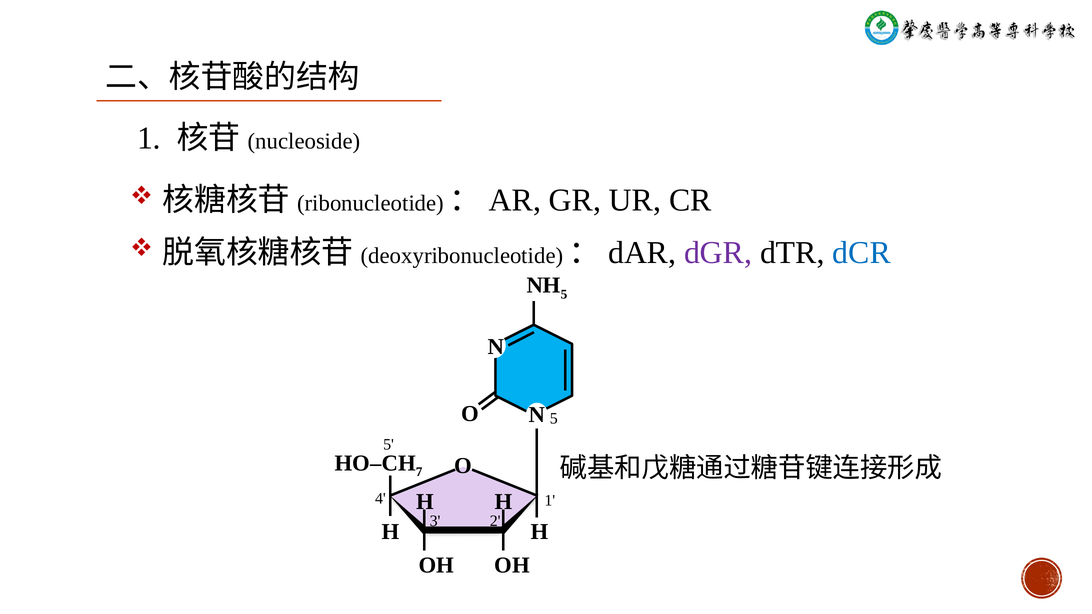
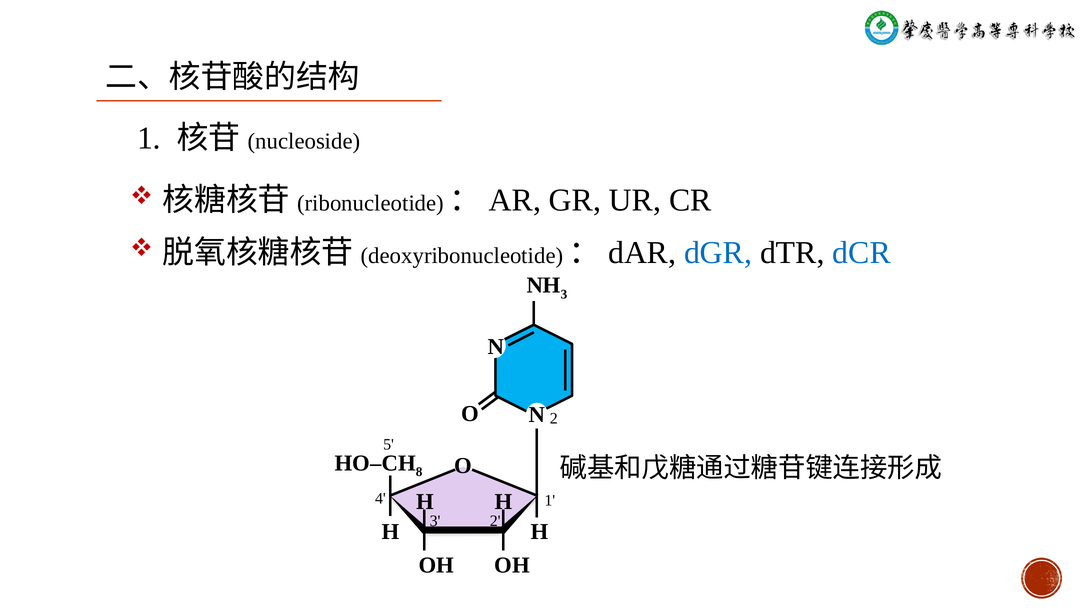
dGR colour: purple -> blue (718, 253)
5: 5 -> 3 (564, 294)
O 5: 5 -> 2 (554, 419)
7: 7 -> 8 (419, 472)
